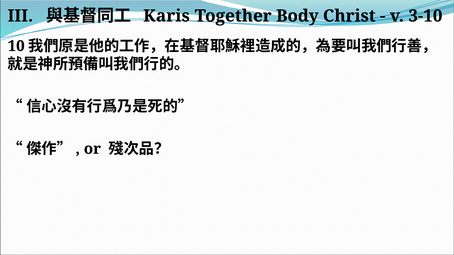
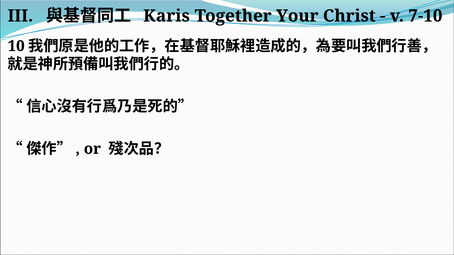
Body: Body -> Your (297, 16)
3-10: 3-10 -> 7-10 (425, 16)
